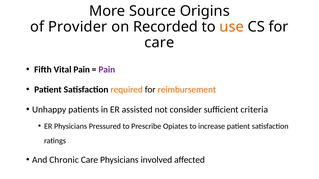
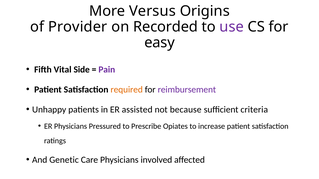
Source: Source -> Versus (152, 11)
use colour: orange -> purple (232, 27)
care: care -> easy (160, 43)
Vital Pain: Pain -> Side (82, 70)
reimbursement colour: orange -> purple (187, 90)
consider: consider -> because (186, 110)
Chronic: Chronic -> Genetic (64, 160)
